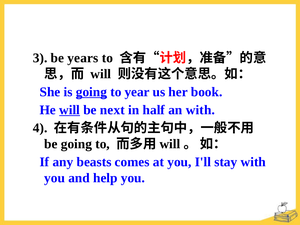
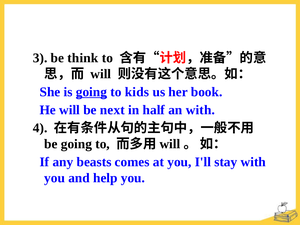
years: years -> think (83, 58)
year: year -> kids (137, 92)
will underline: present -> none (70, 110)
